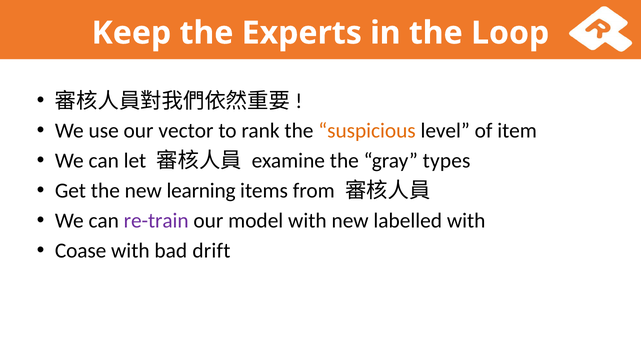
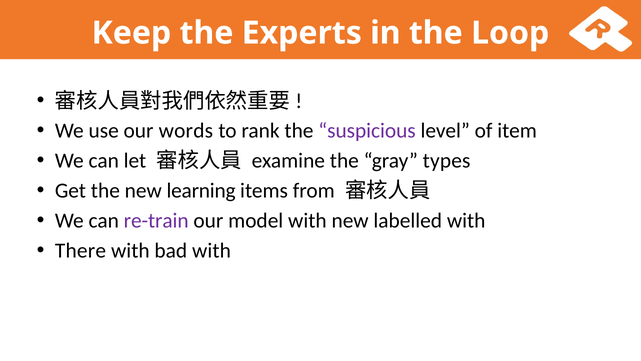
vector: vector -> words (186, 131)
suspicious colour: orange -> purple (367, 131)
Coase: Coase -> There (80, 250)
bad drift: drift -> with (211, 250)
